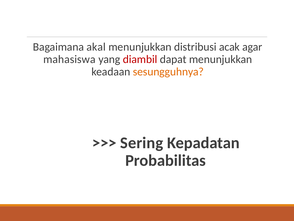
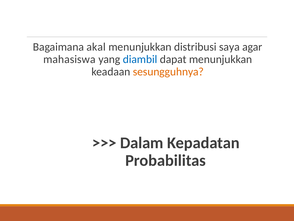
acak: acak -> saya (229, 47)
diambil colour: red -> blue (140, 59)
Sering: Sering -> Dalam (142, 142)
